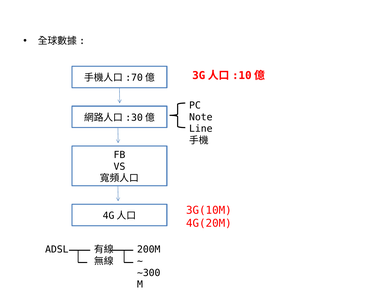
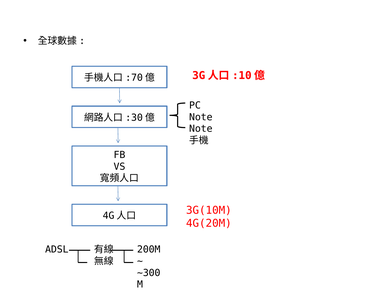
Line: Line -> Note (201, 129)
